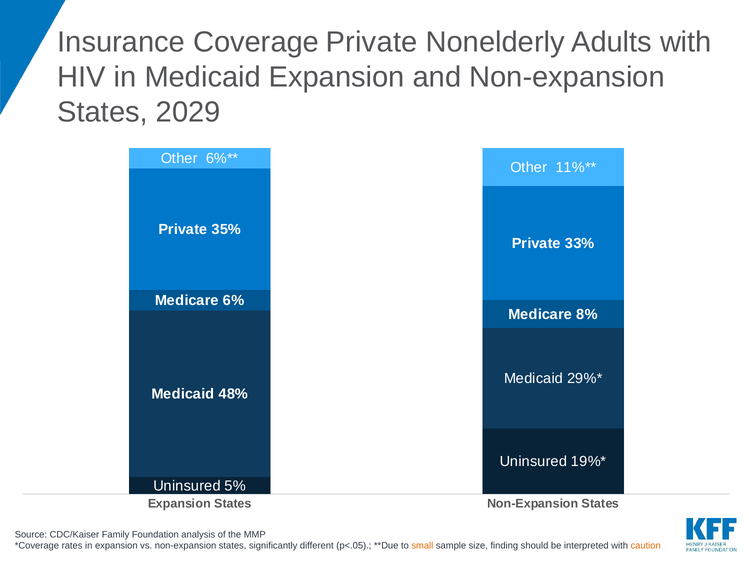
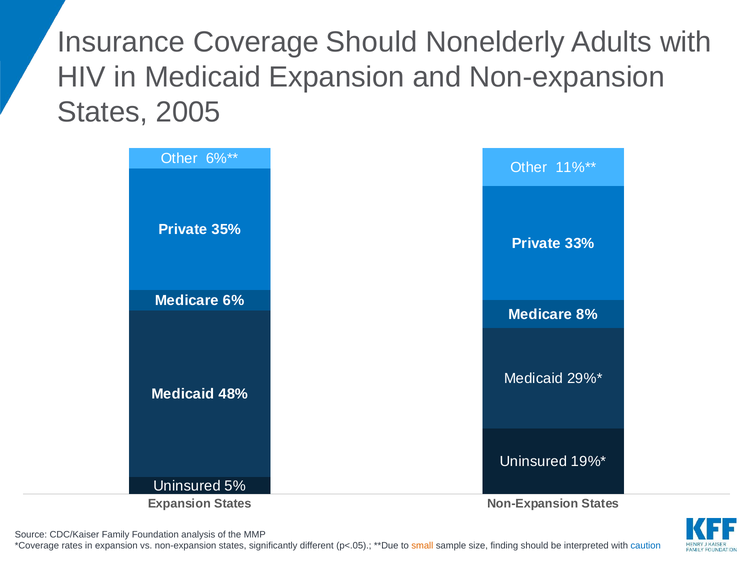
Coverage Private: Private -> Should (372, 42)
2029: 2029 -> 2005 (188, 112)
caution colour: orange -> blue (646, 546)
